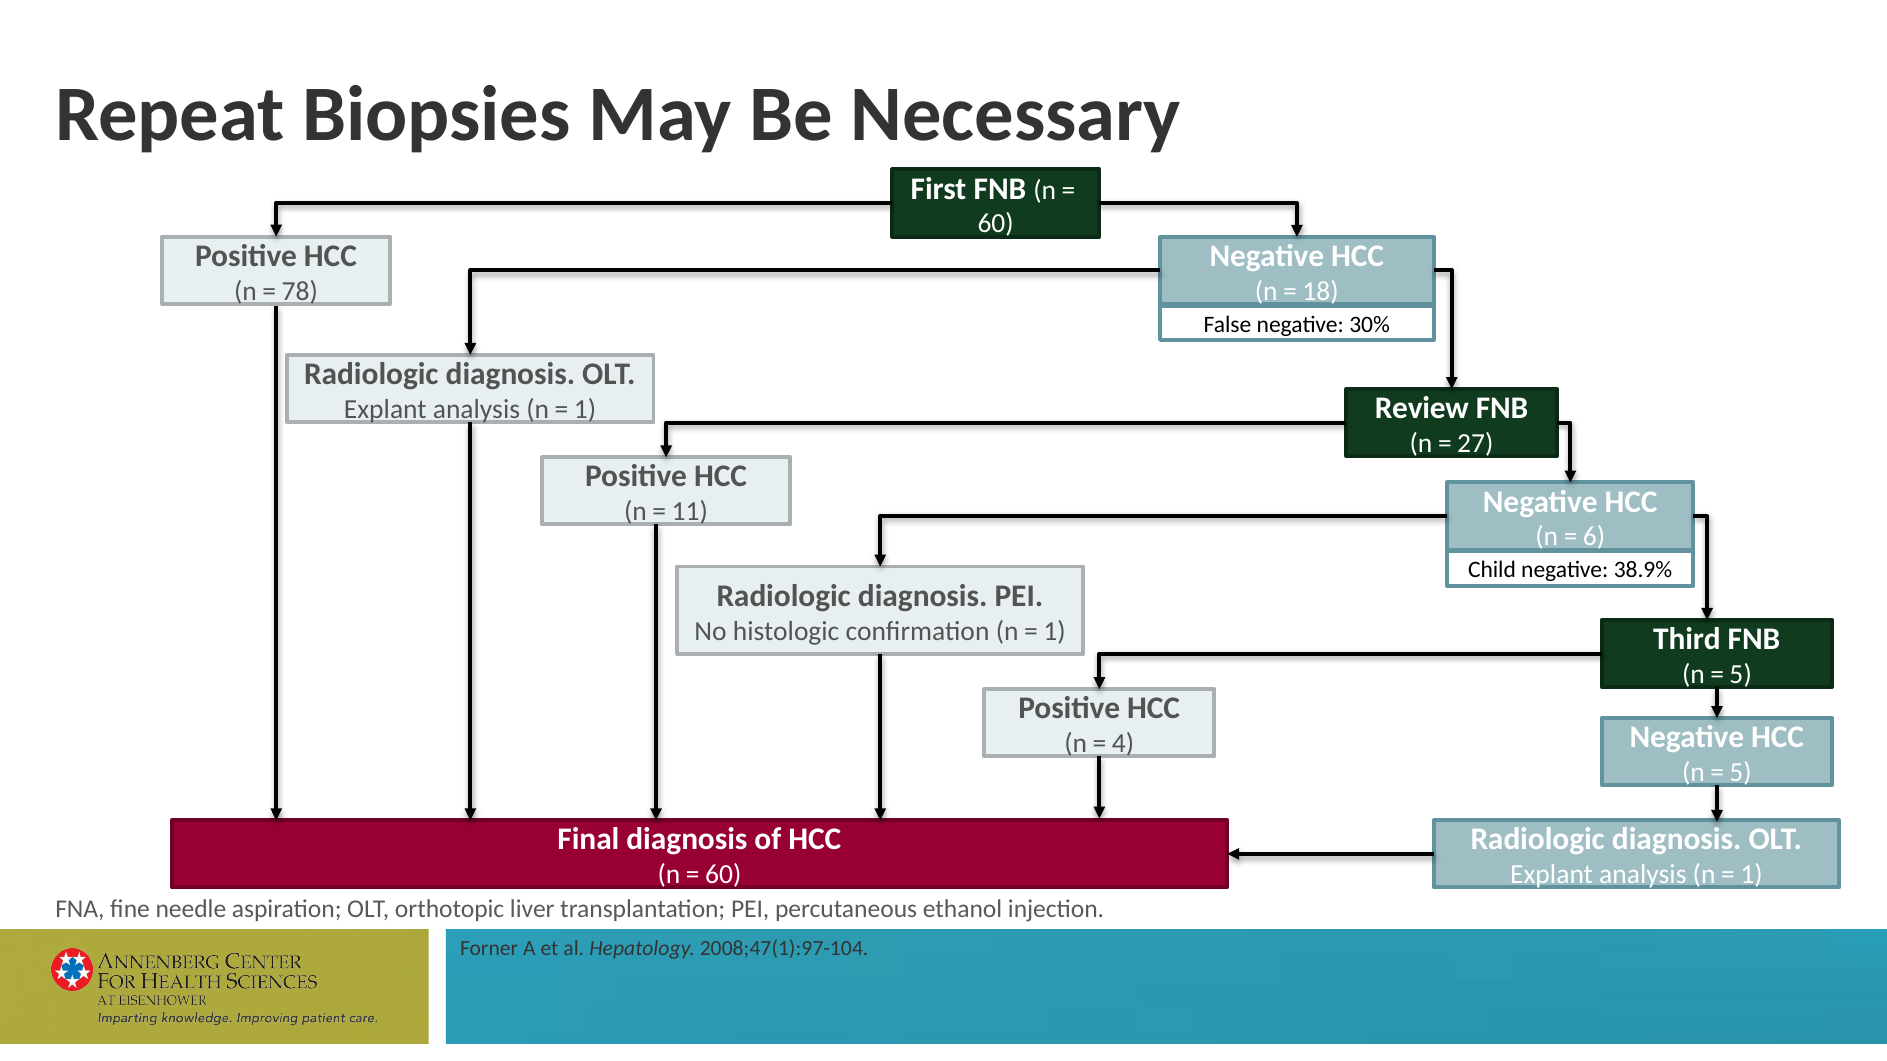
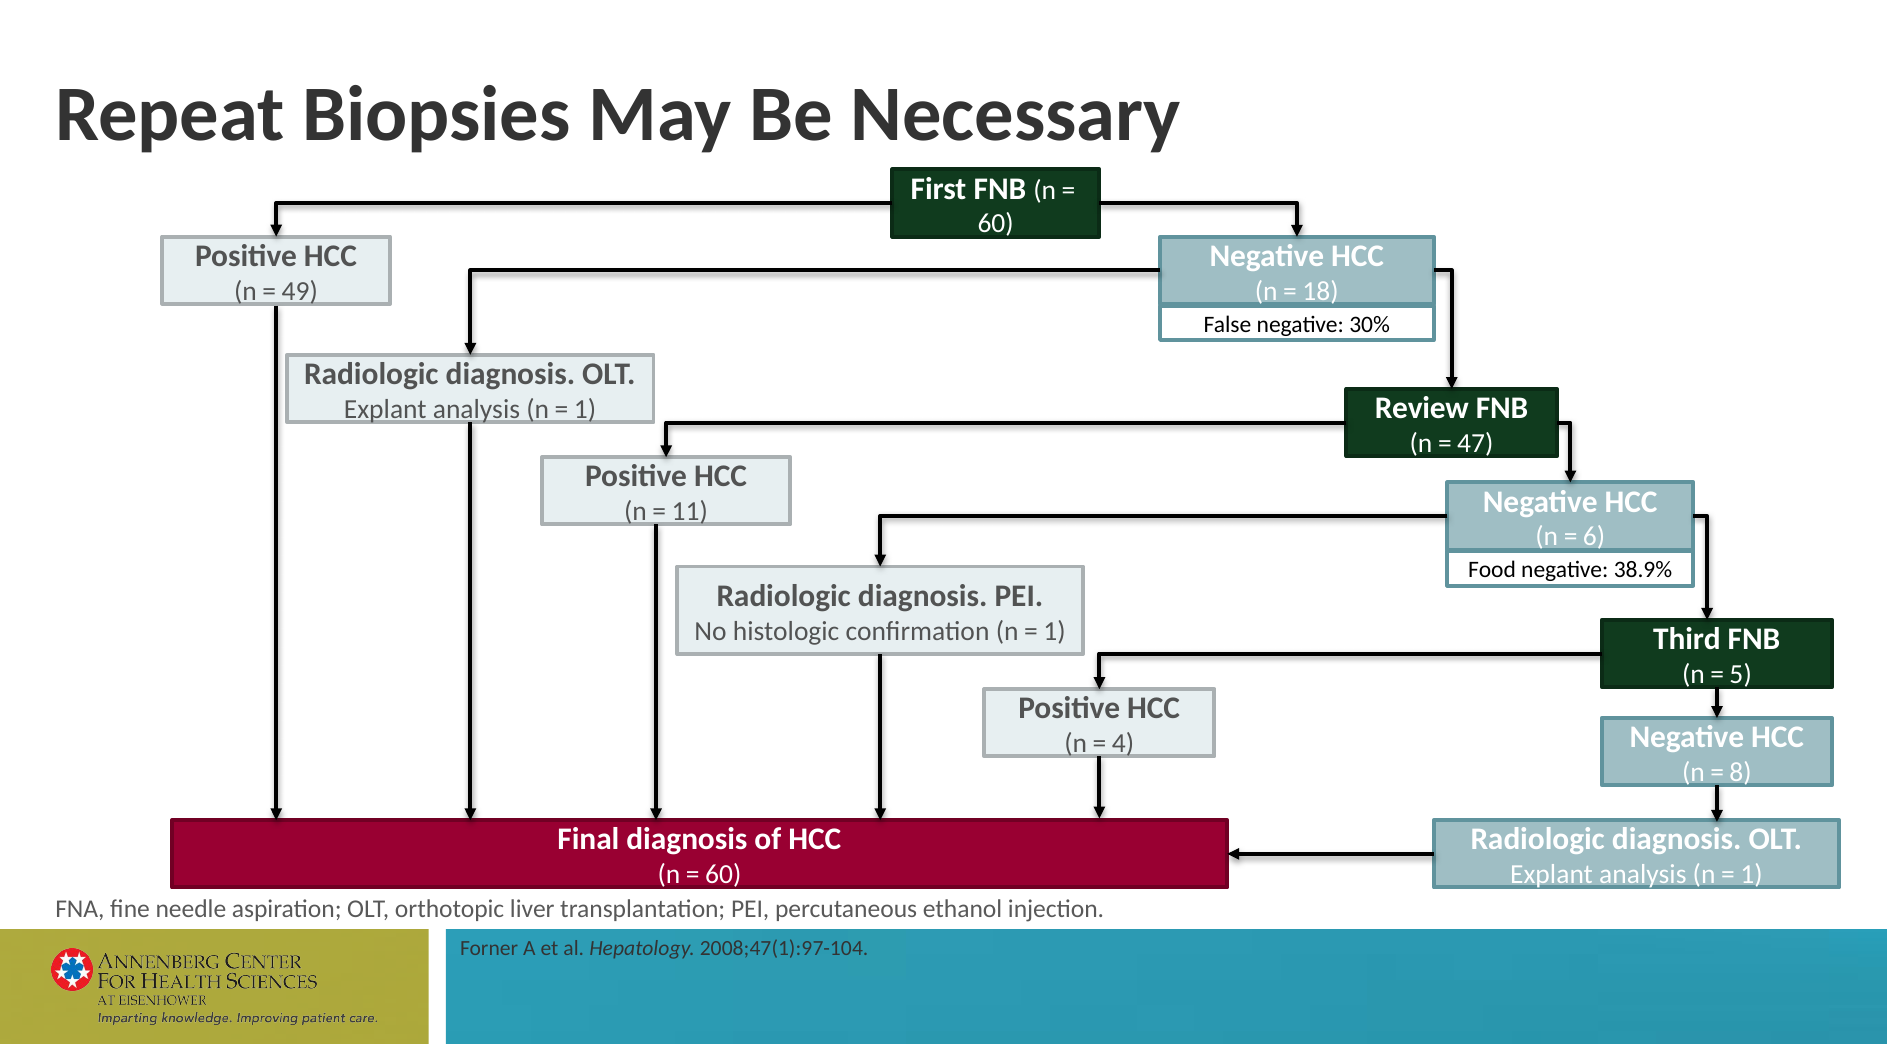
78: 78 -> 49 (300, 291)
27: 27 -> 47 (1475, 444)
Child: Child -> Food (1492, 570)
5: 5 -> 8 (1741, 773)
